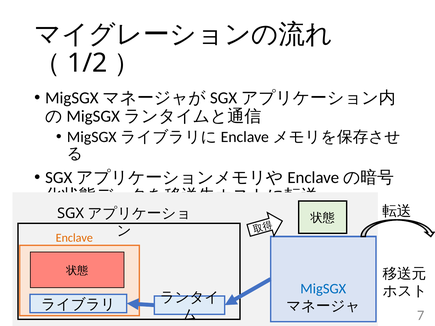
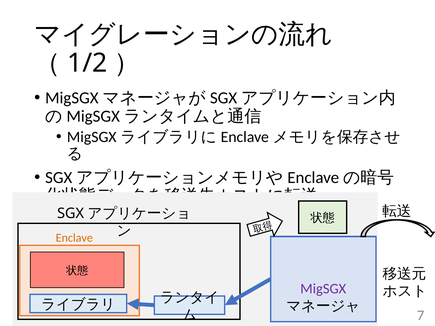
MigSGX colour: blue -> purple (323, 289)
